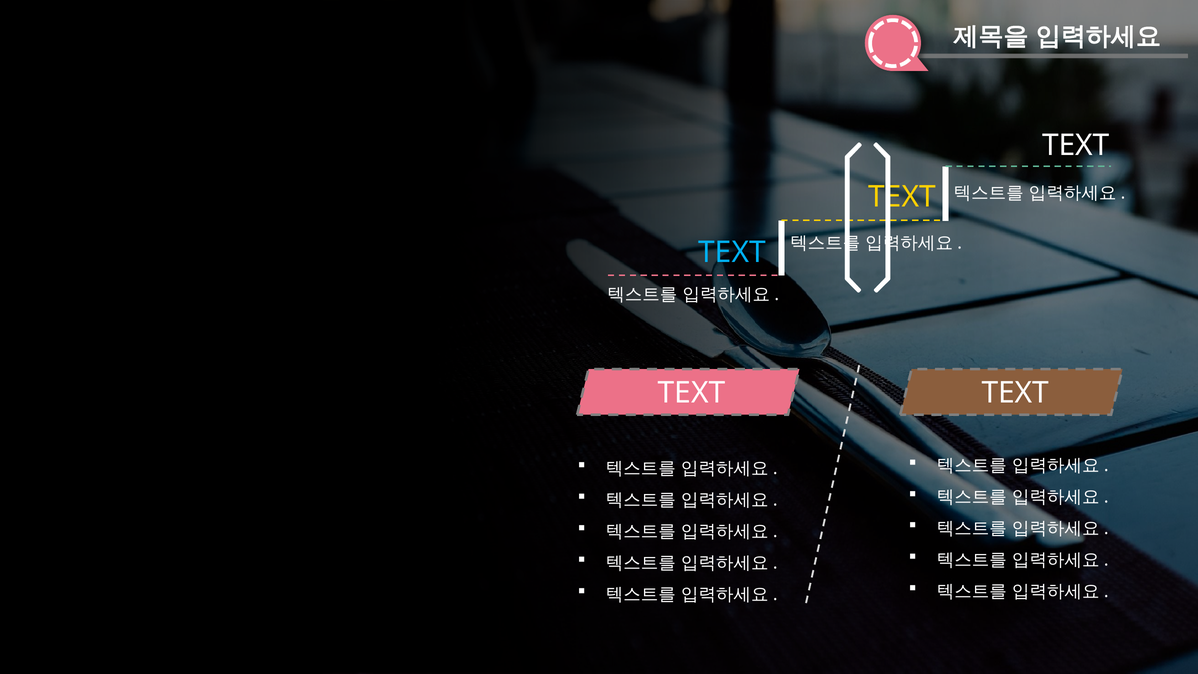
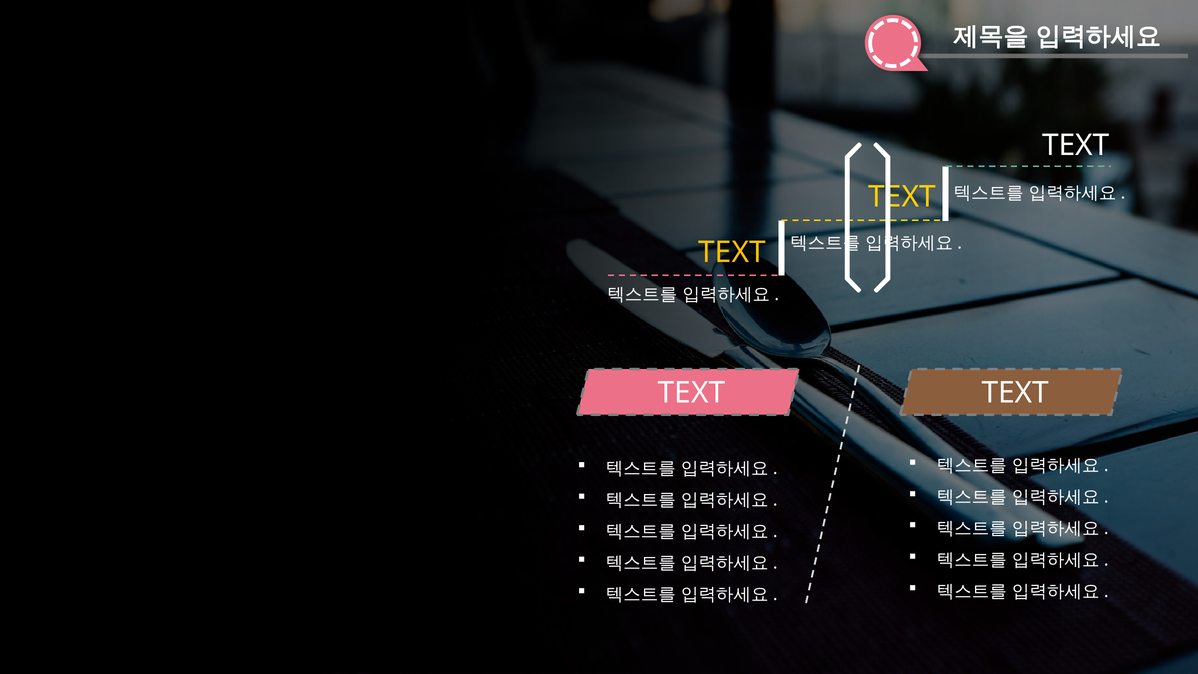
TEXT colour: light blue -> yellow (732, 253)
